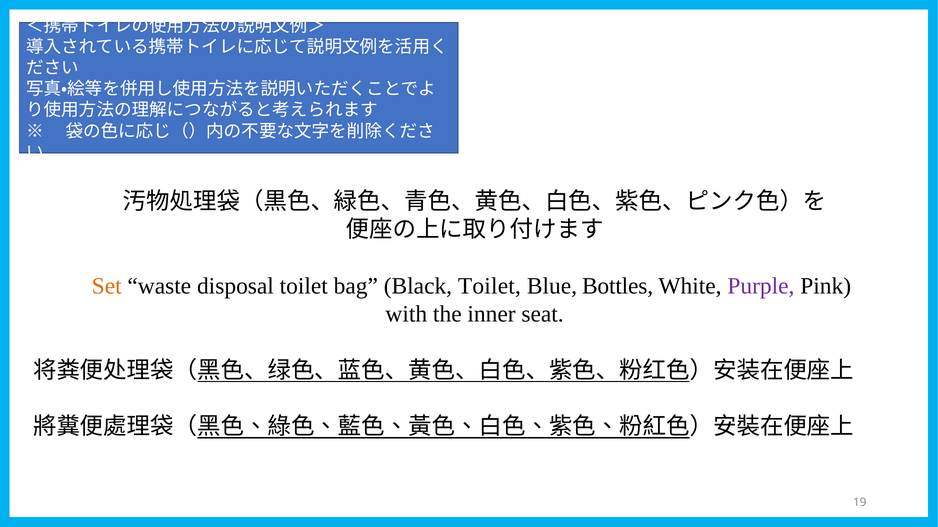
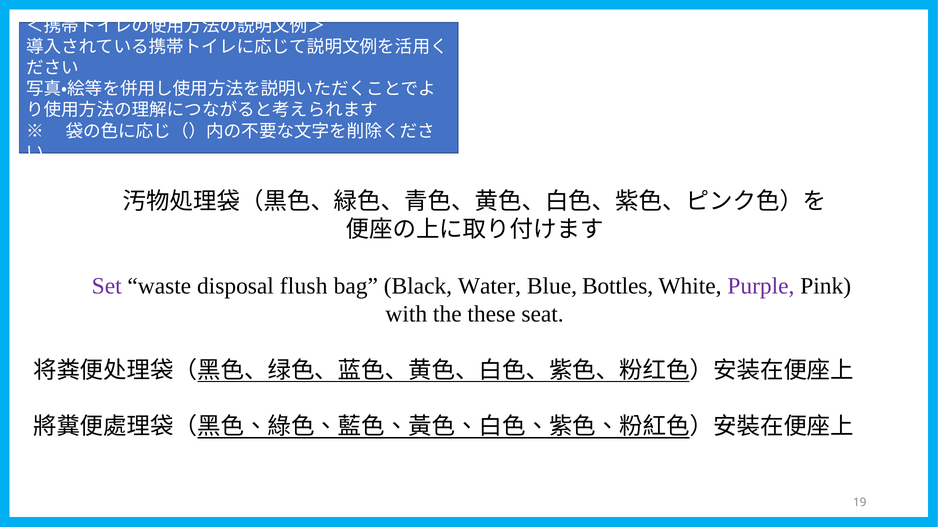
Set colour: orange -> purple (107, 286)
disposal toilet: toilet -> flush (304, 286)
Black Toilet: Toilet -> Water (490, 286)
inner: inner -> these (491, 314)
